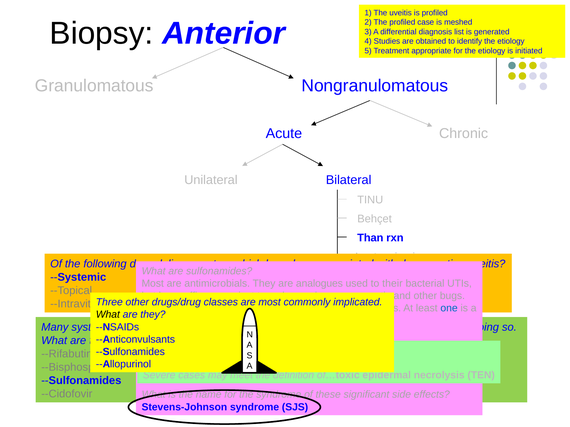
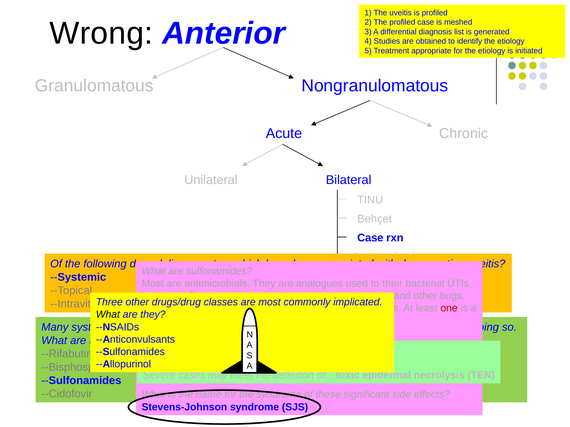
Biopsy: Biopsy -> Wrong (101, 34)
Than: Than -> Case (370, 238)
one colour: blue -> red (449, 309)
